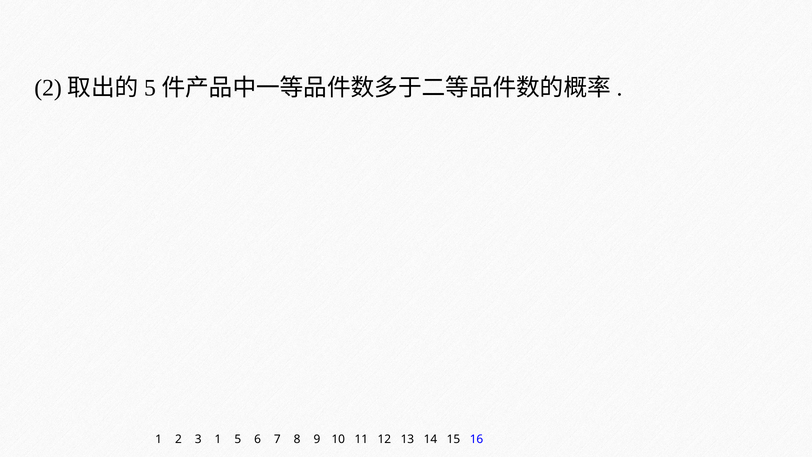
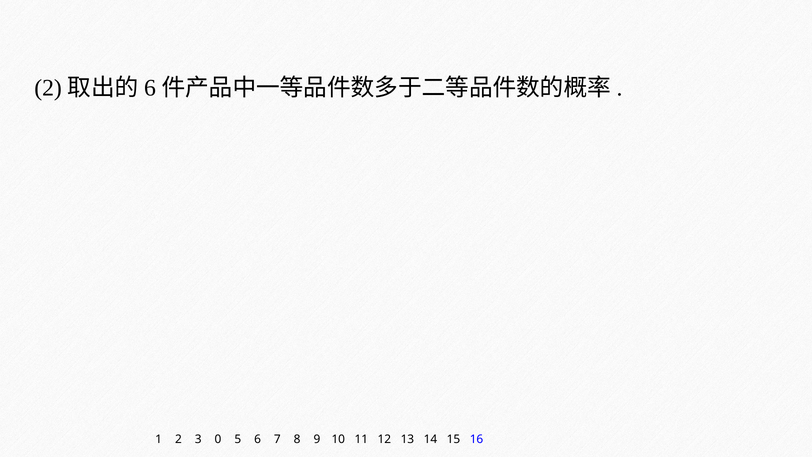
5: 5 -> 6 (150, 88)
3 1: 1 -> 0 (218, 439)
